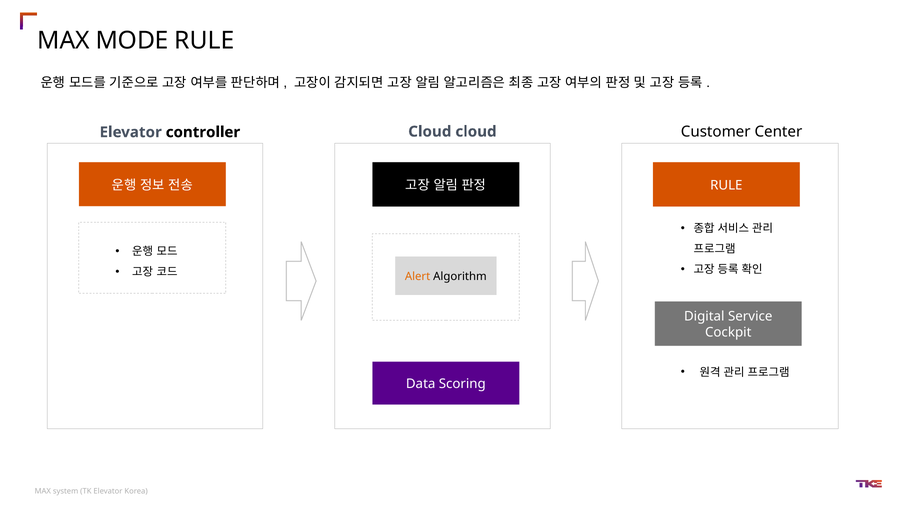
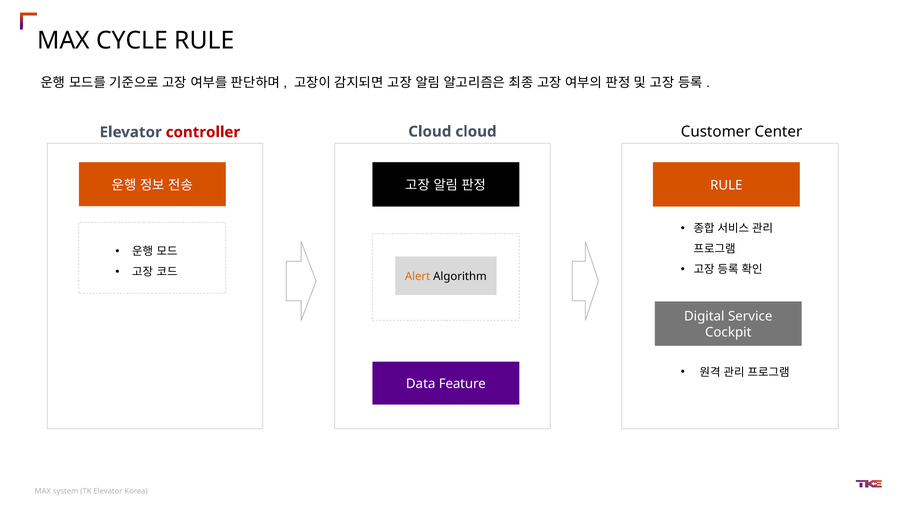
MODE: MODE -> CYCLE (132, 41)
controller colour: black -> red (203, 132)
Scoring: Scoring -> Feature (462, 384)
